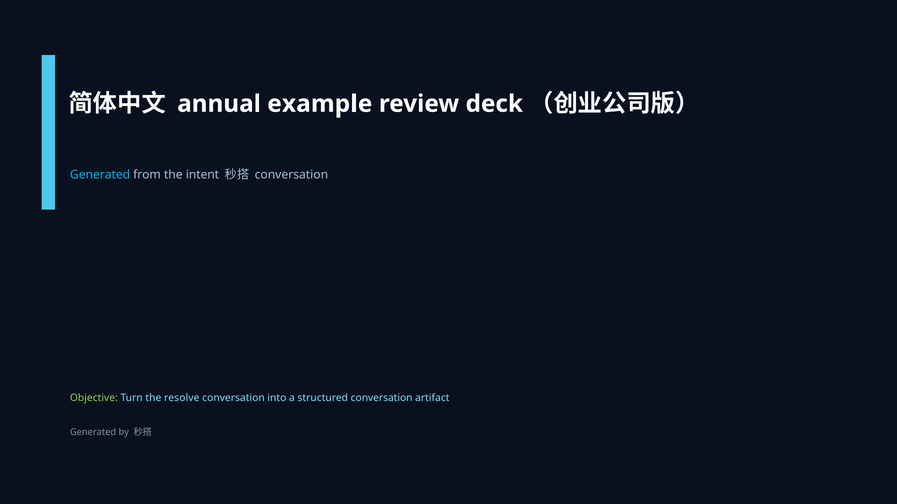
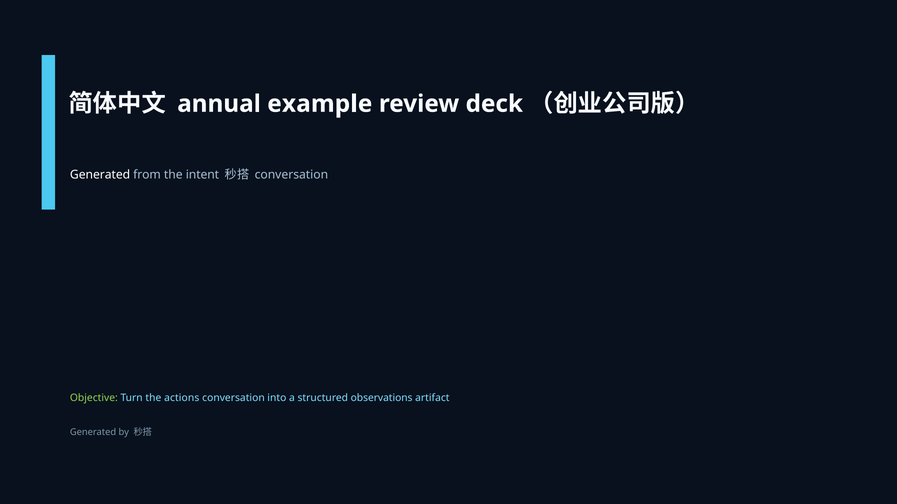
Generated colour: light blue -> white (100, 175)
resolve: resolve -> actions (182, 398)
structured conversation: conversation -> observations (382, 398)
